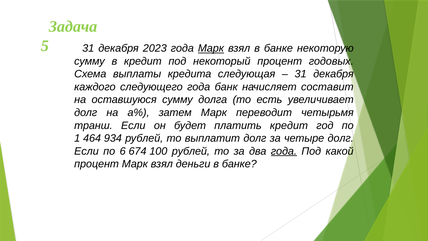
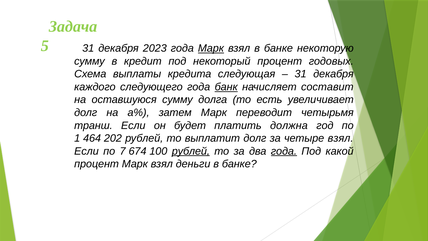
банк underline: none -> present (226, 87)
платить кредит: кредит -> должна (289, 125)
934: 934 -> 202 (113, 138)
четыре долг: долг -> взял (341, 138)
6: 6 -> 7 (123, 151)
рублей underline: none -> present (191, 151)
